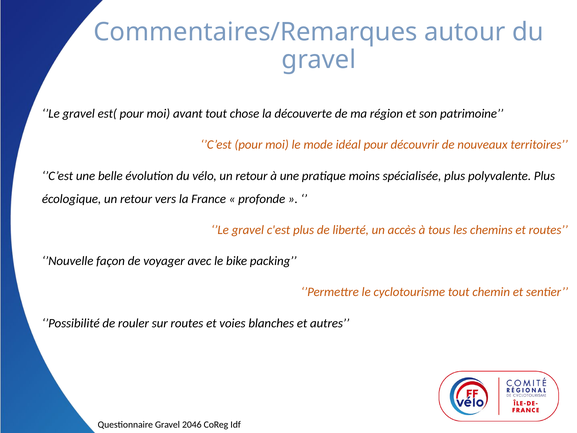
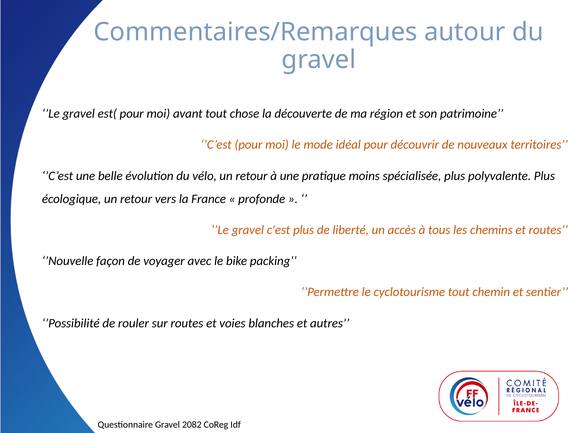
2046: 2046 -> 2082 (192, 425)
